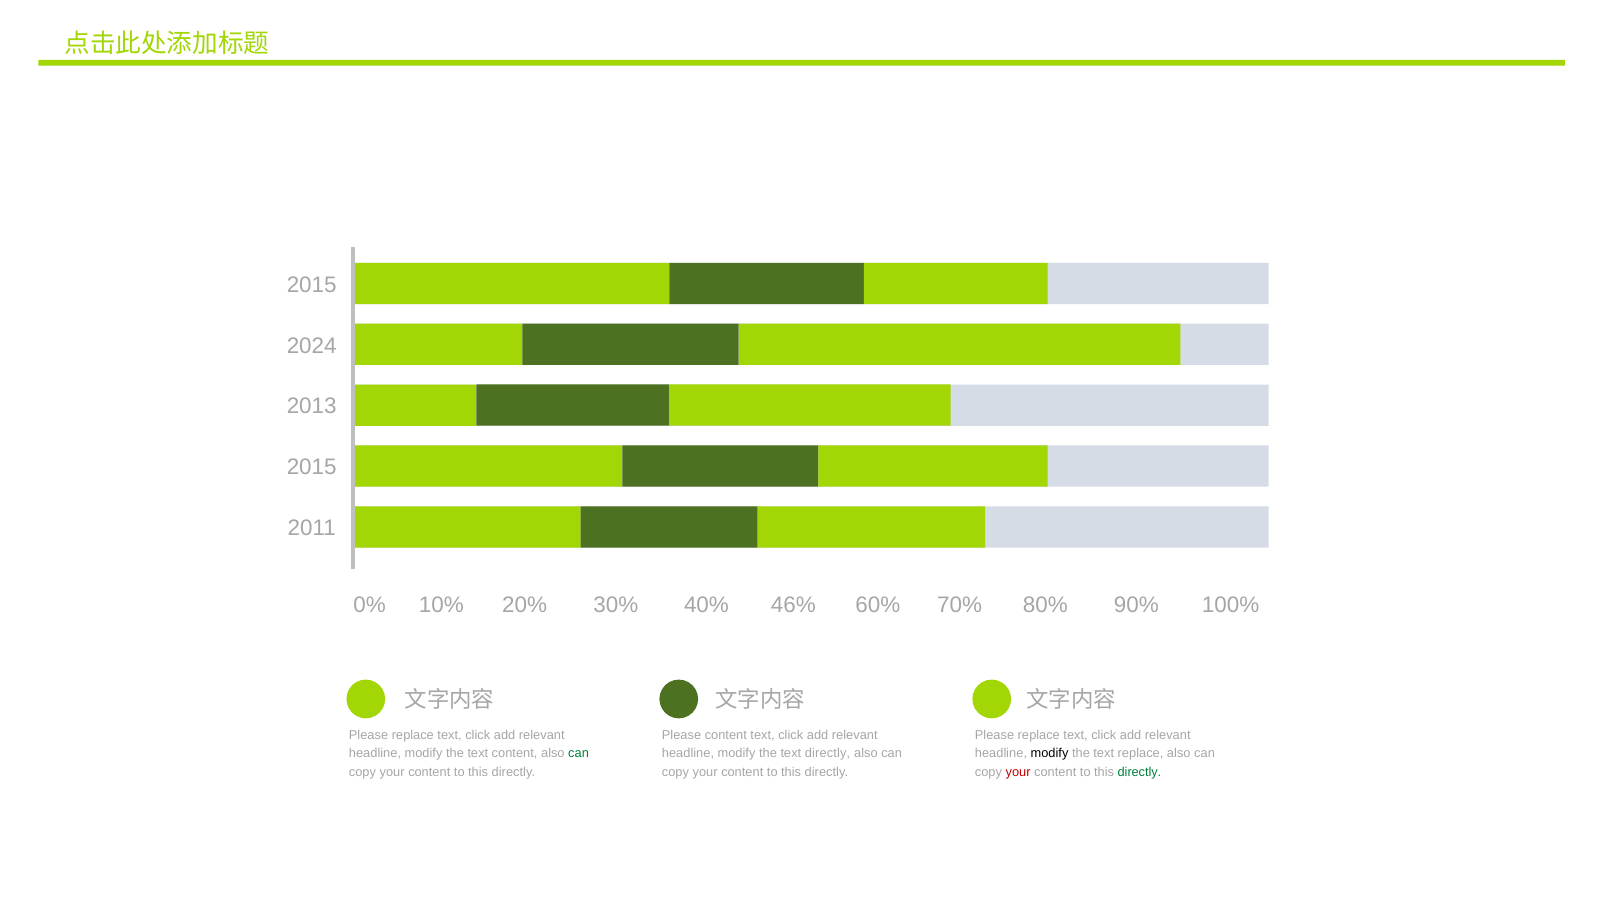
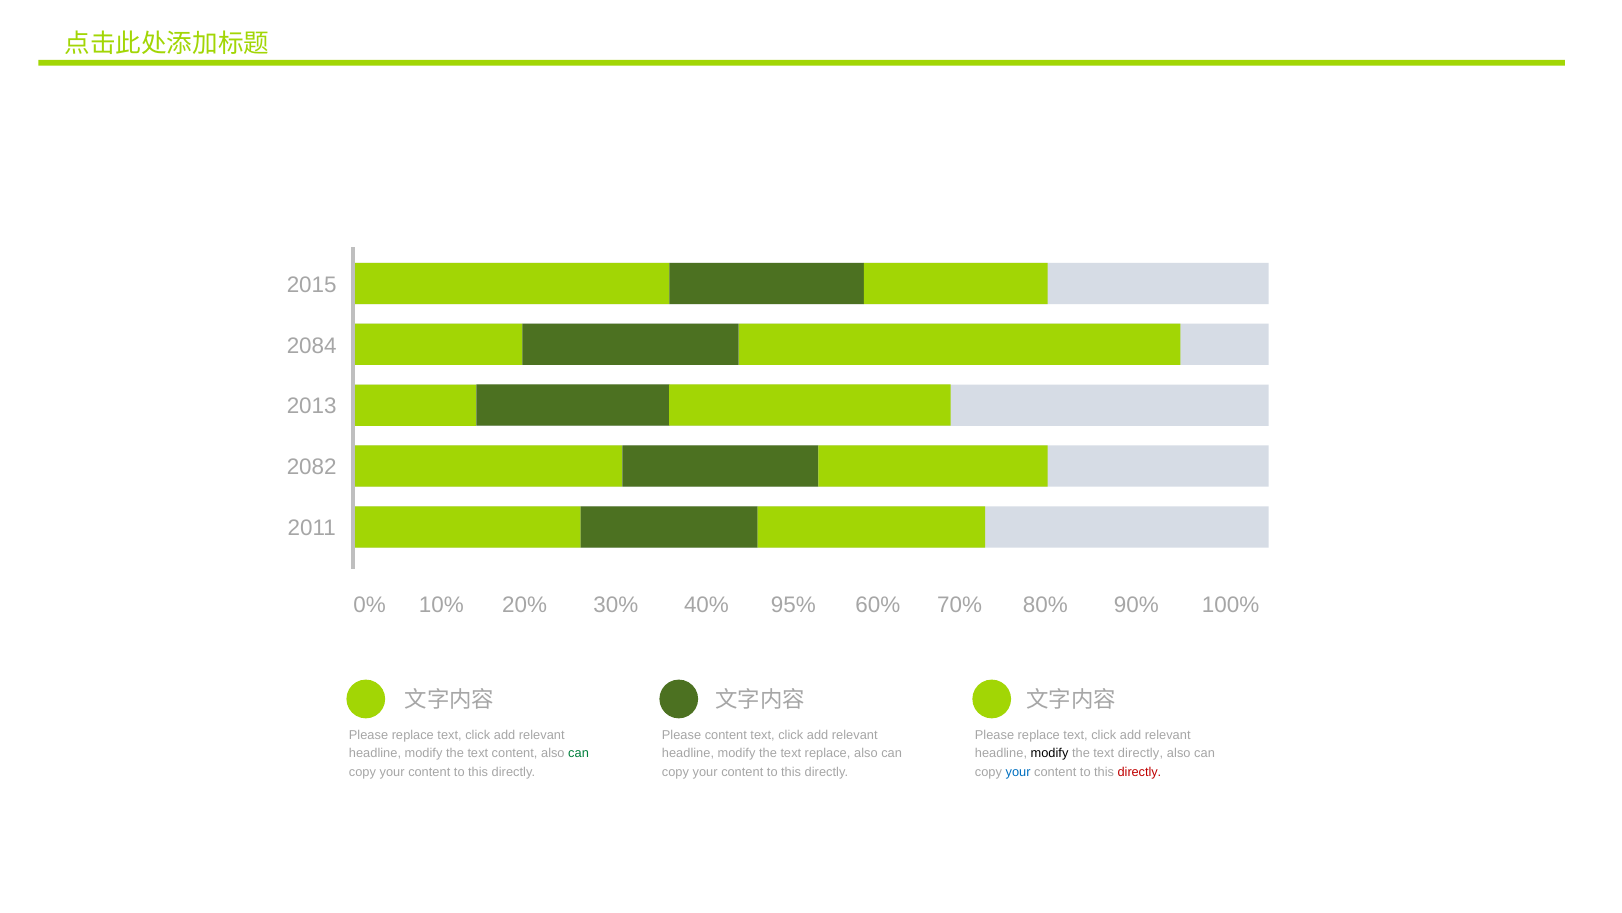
2024: 2024 -> 2084 (312, 346)
2015: 2015 -> 2082 (312, 467)
46%: 46% -> 95% (793, 605)
text directly: directly -> replace (828, 753)
text replace: replace -> directly (1140, 753)
your colour: red -> blue (1018, 771)
directly colour: green -> red (1139, 771)
